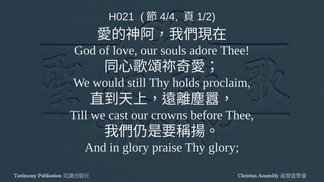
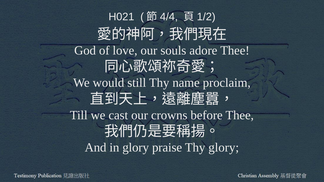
holds: holds -> name (186, 83)
